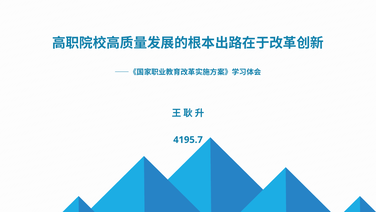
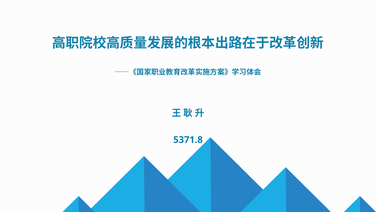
4195.7: 4195.7 -> 5371.8 (188, 139)
